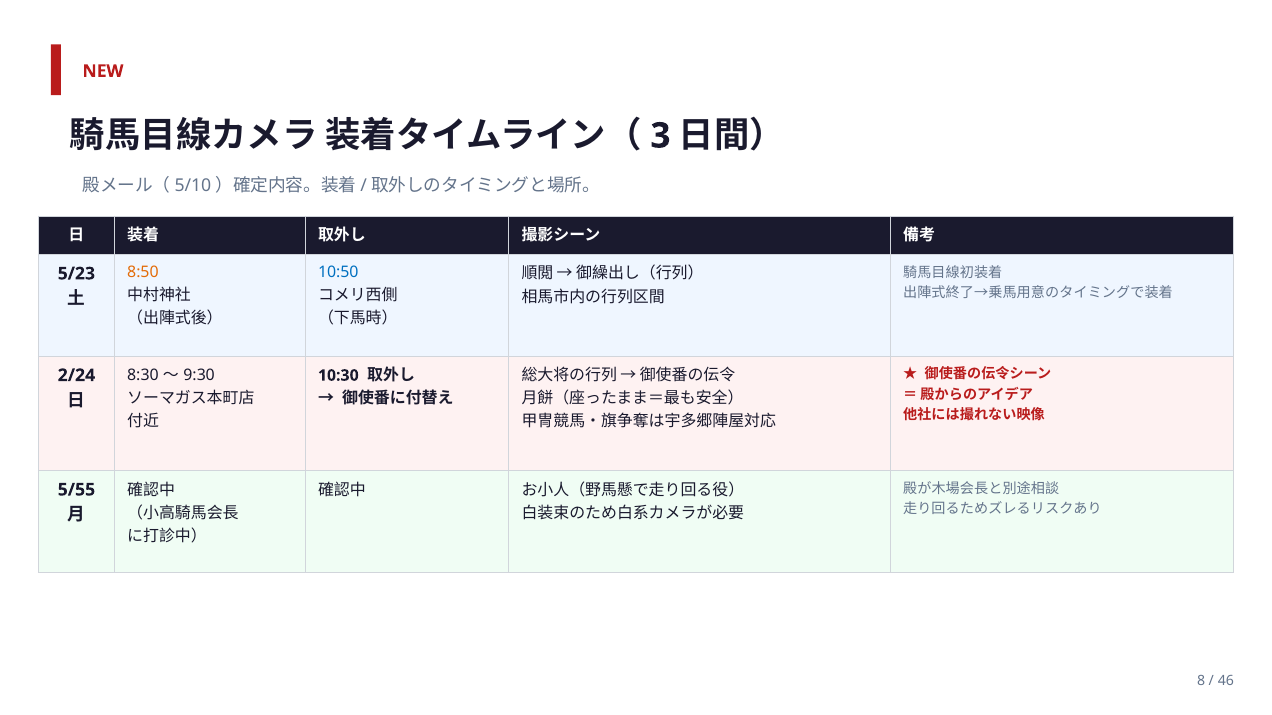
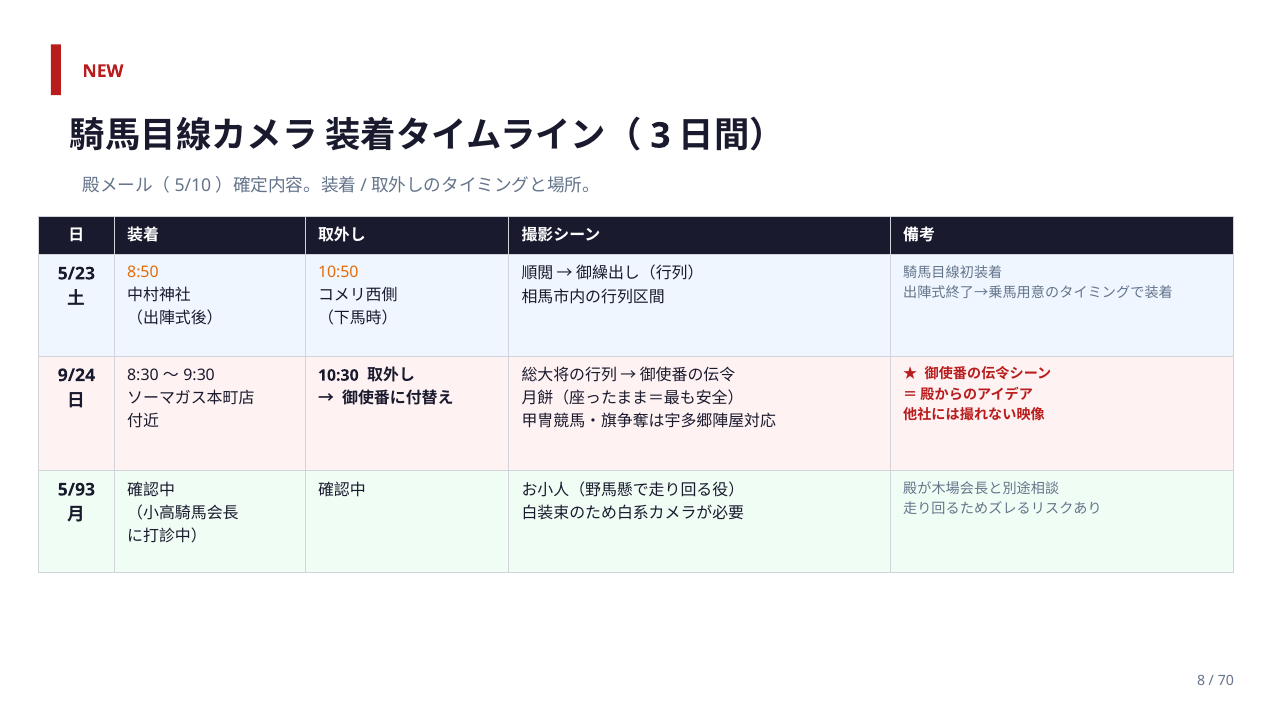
10:50 colour: blue -> orange (338, 272)
2/24: 2/24 -> 9/24 (76, 376)
5/55: 5/55 -> 5/93 (76, 490)
46: 46 -> 70 (1226, 681)
